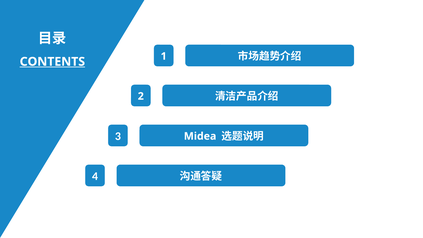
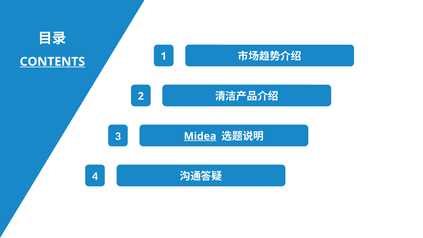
Midea underline: none -> present (200, 136)
